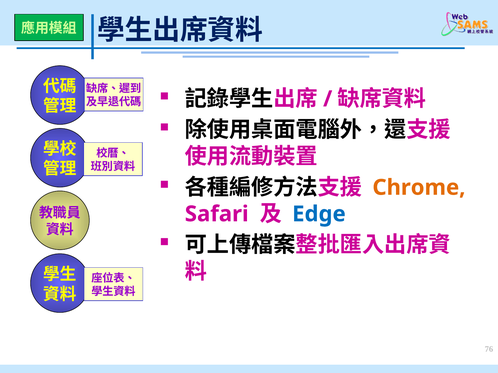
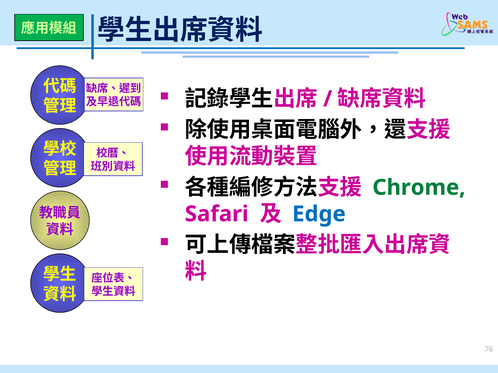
Chrome colour: orange -> green (419, 188)
